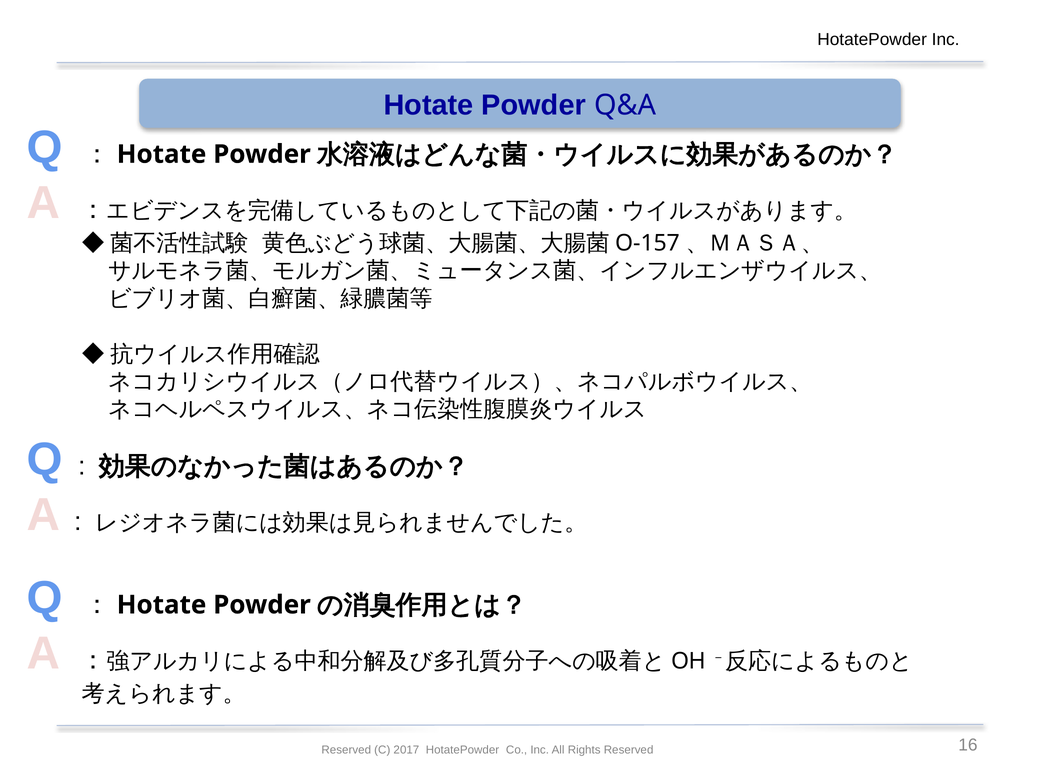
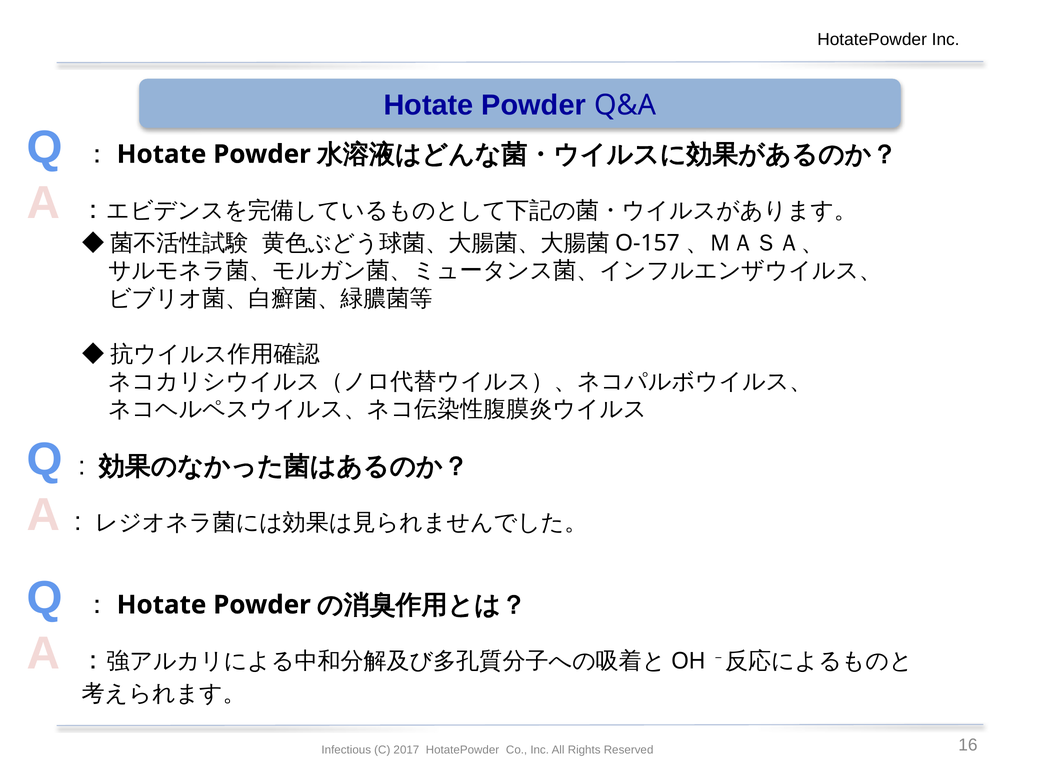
Reserved: Reserved -> Infectious (346, 750)
